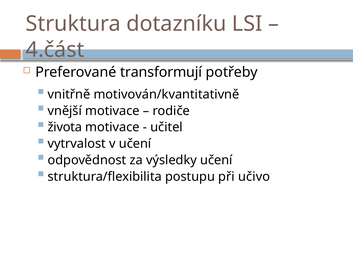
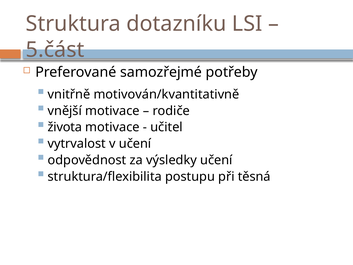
4.část: 4.část -> 5.část (55, 50)
transformují: transformují -> samozřejmé (161, 72)
učivo: učivo -> těsná (254, 177)
